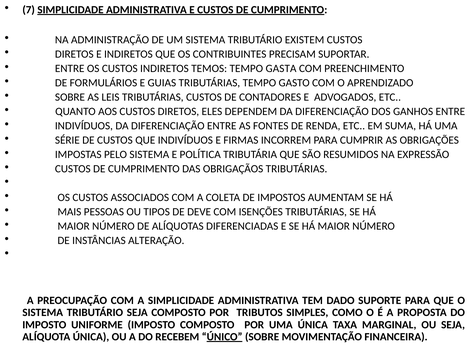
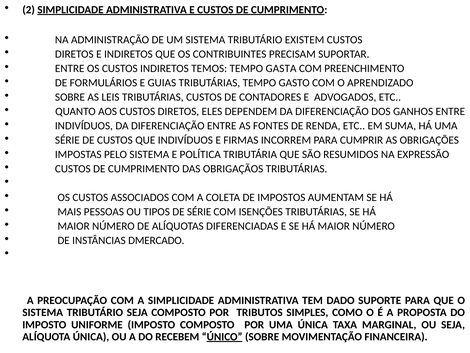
7: 7 -> 2 (29, 10)
DE DEVE: DEVE -> SÉRIE (199, 212)
ALTERAÇÃO: ALTERAÇÃO -> DMERCADO (156, 240)
